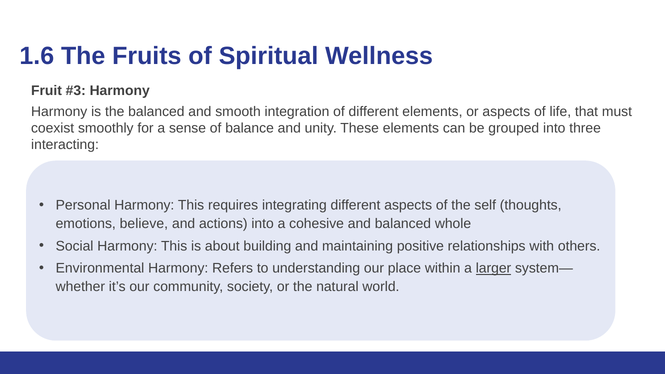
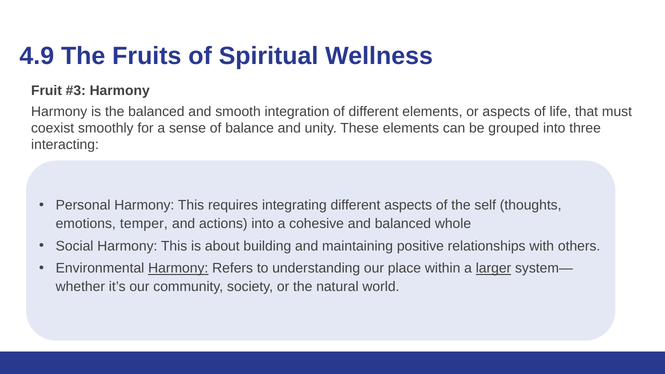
1.6: 1.6 -> 4.9 (37, 56)
believe: believe -> temper (144, 224)
Harmony underline: none -> present (178, 268)
